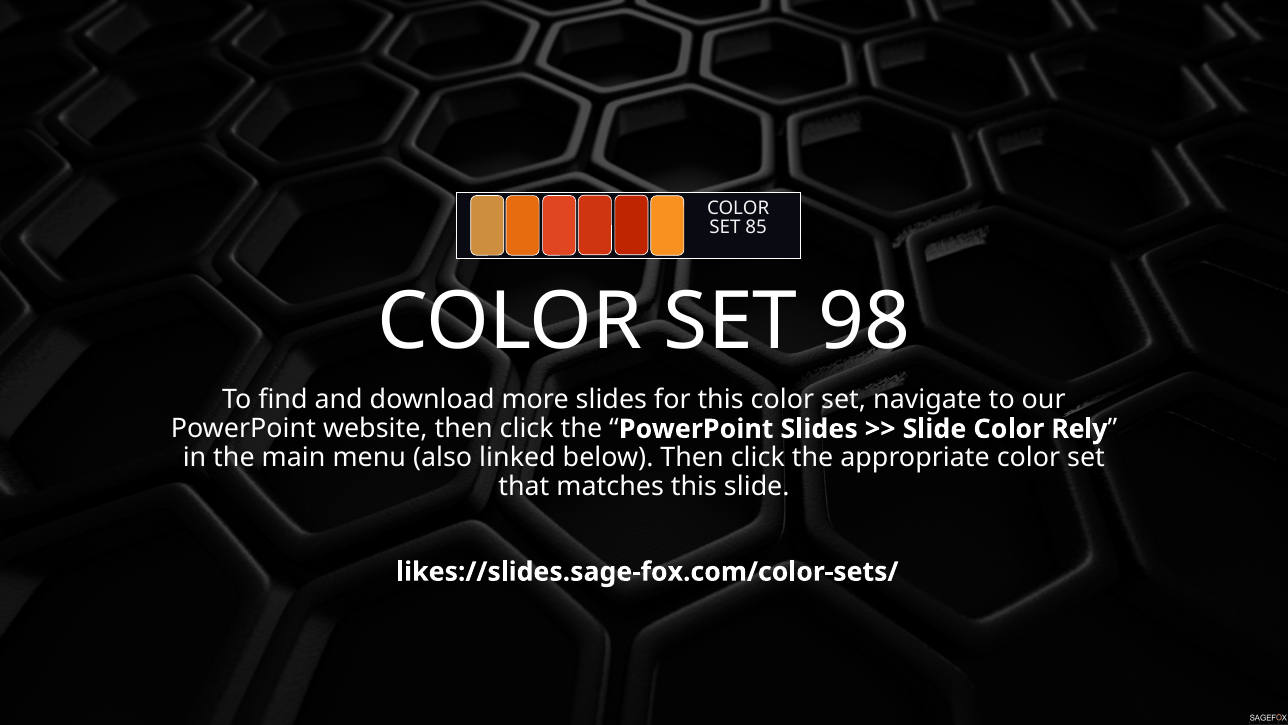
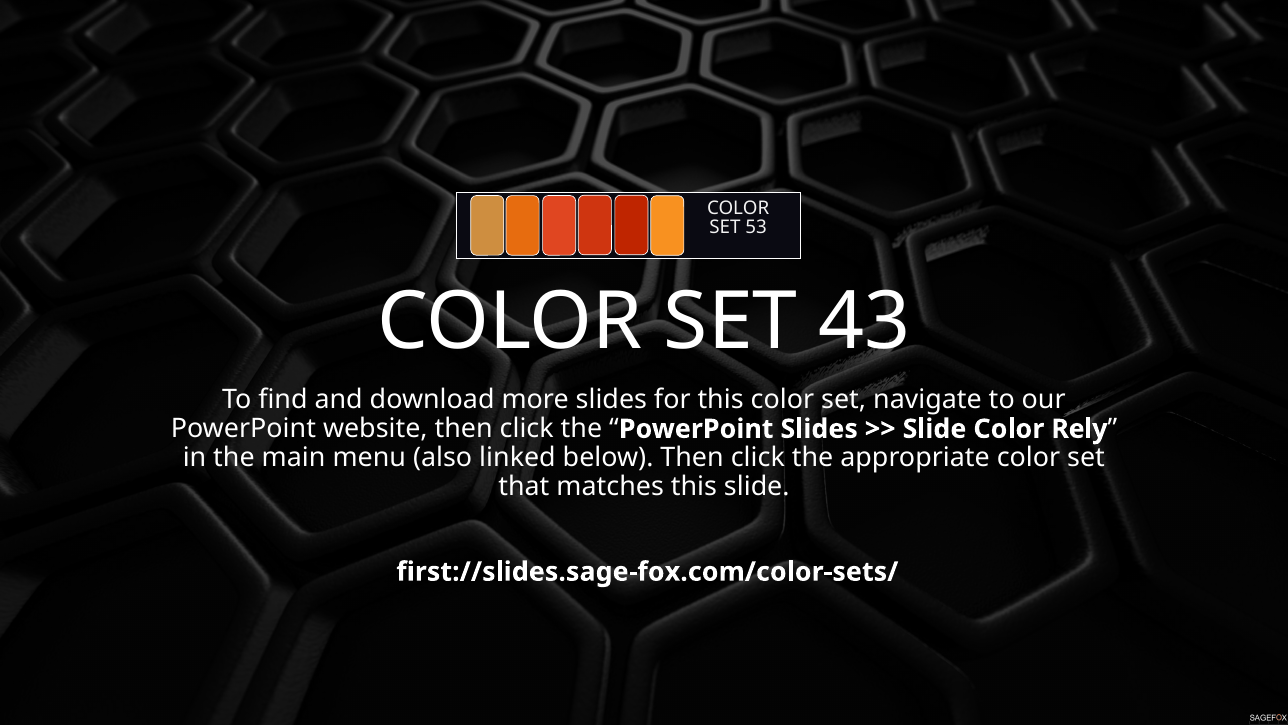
85: 85 -> 53 (756, 227)
98: 98 -> 43 (865, 322)
likes://slides.sage-fox.com/color-sets/: likes://slides.sage-fox.com/color-sets/ -> first://slides.sage-fox.com/color-sets/ (647, 571)
